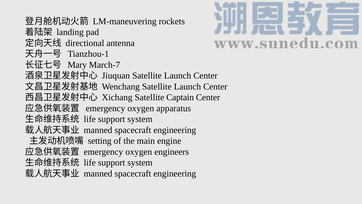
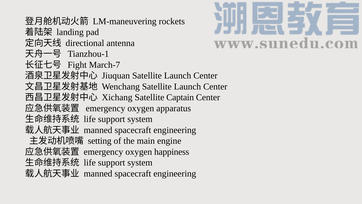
Mary: Mary -> Fight (77, 65)
engineers: engineers -> happiness (172, 152)
